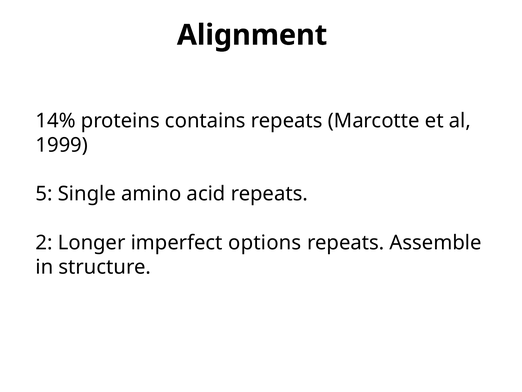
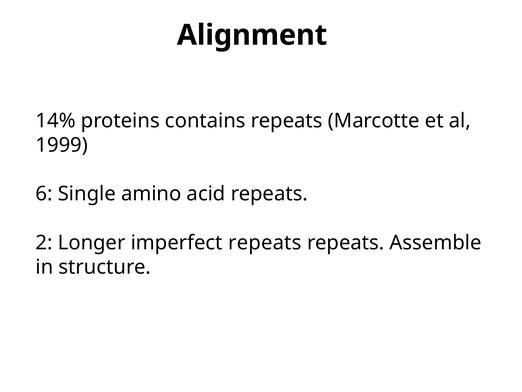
5: 5 -> 6 (44, 194)
imperfect options: options -> repeats (265, 242)
